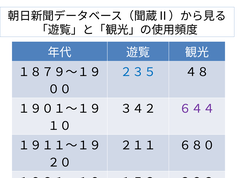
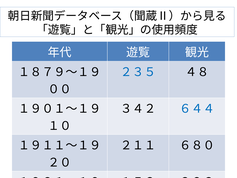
６４４ colour: purple -> blue (197, 109)
